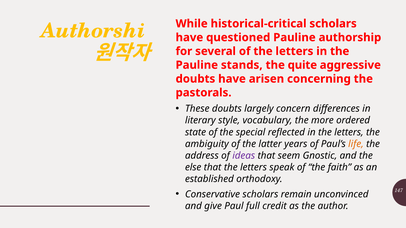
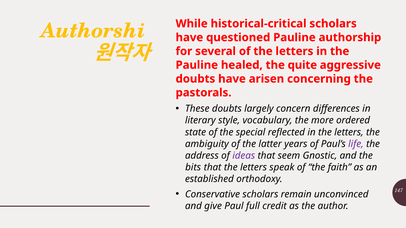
stands: stands -> healed (242, 65)
life colour: orange -> purple (356, 144)
else: else -> bits (193, 168)
